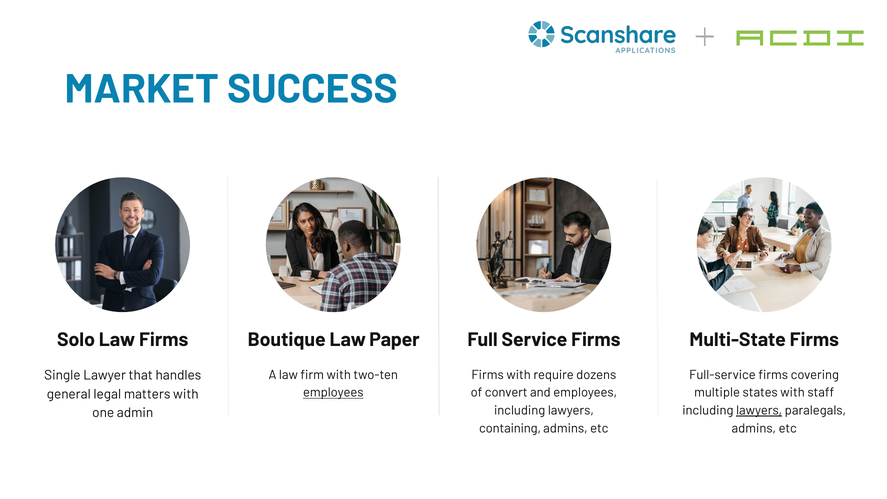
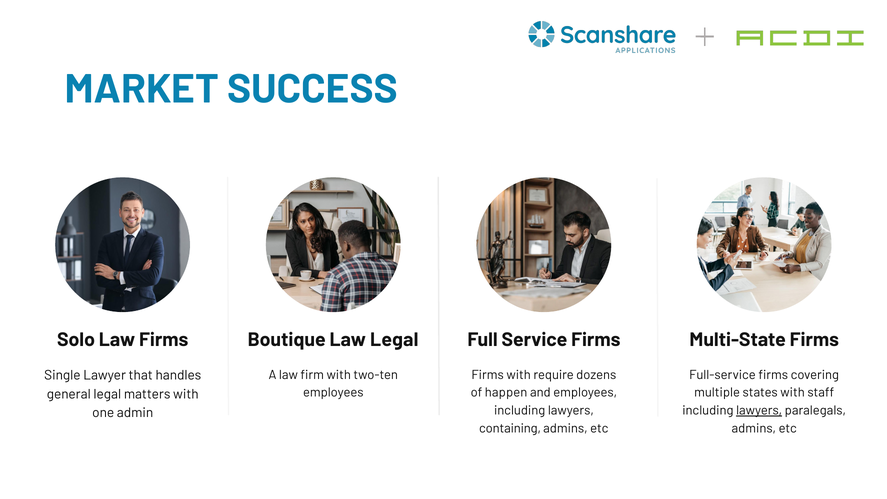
Law Paper: Paper -> Legal (394, 340)
employees underline: present -> none (333, 393)
convert: convert -> happen (506, 393)
